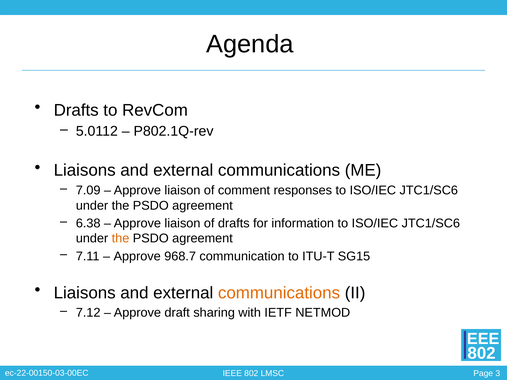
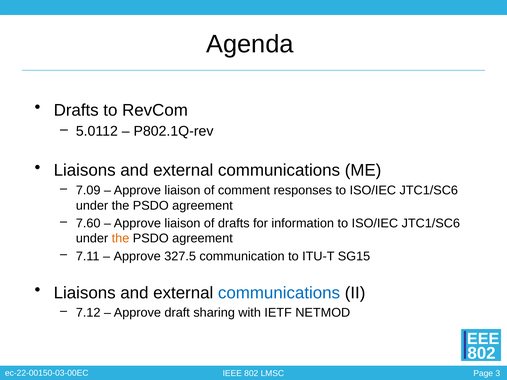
6.38: 6.38 -> 7.60 (88, 223)
968.7: 968.7 -> 327.5 (180, 256)
communications colour: orange -> blue (279, 293)
